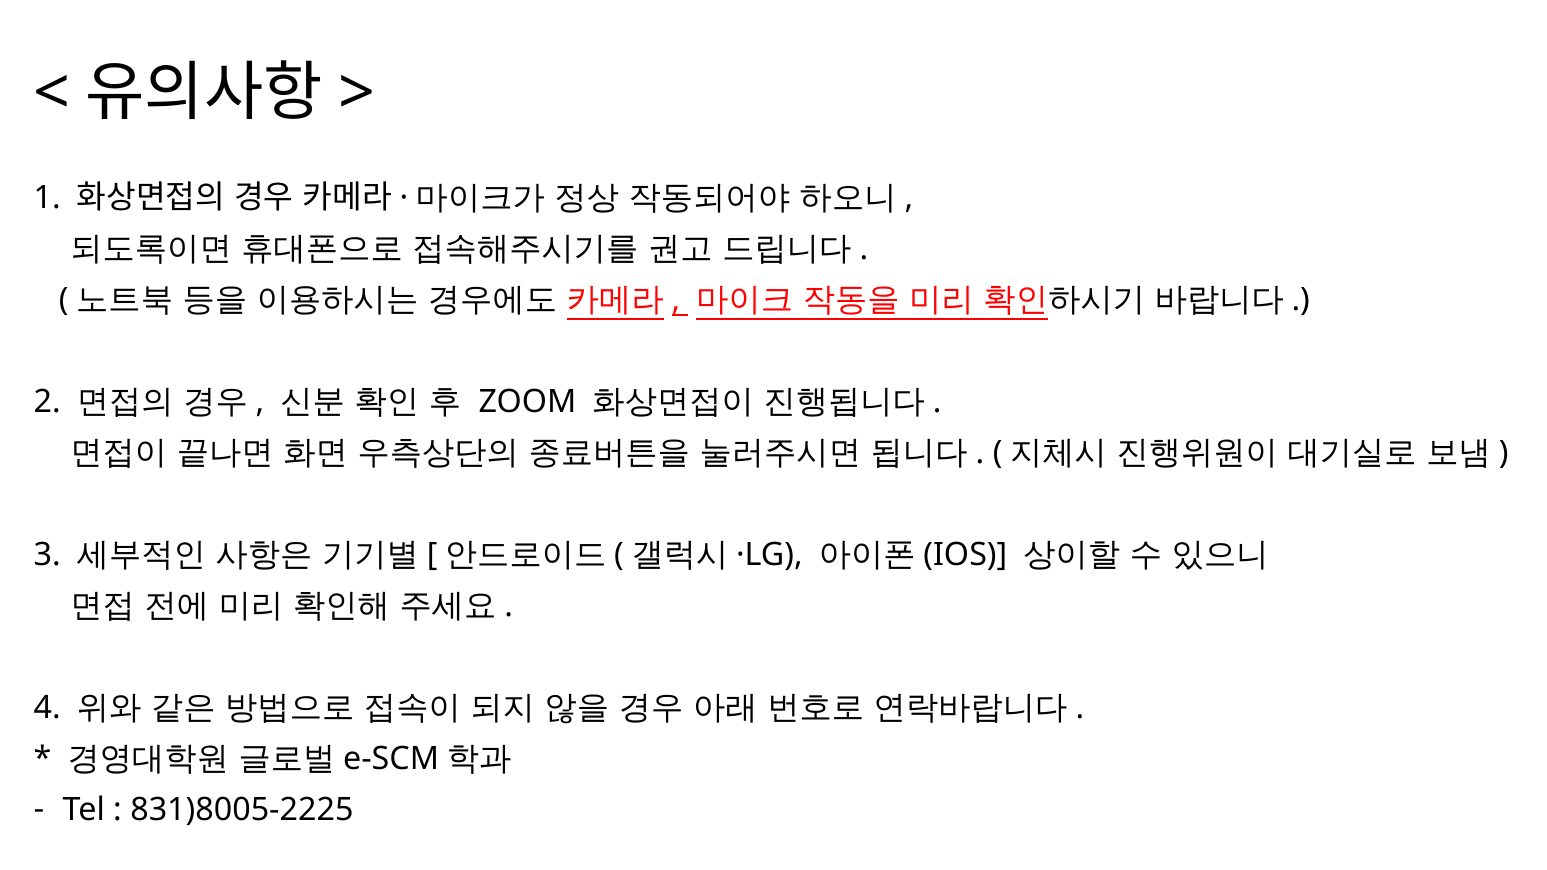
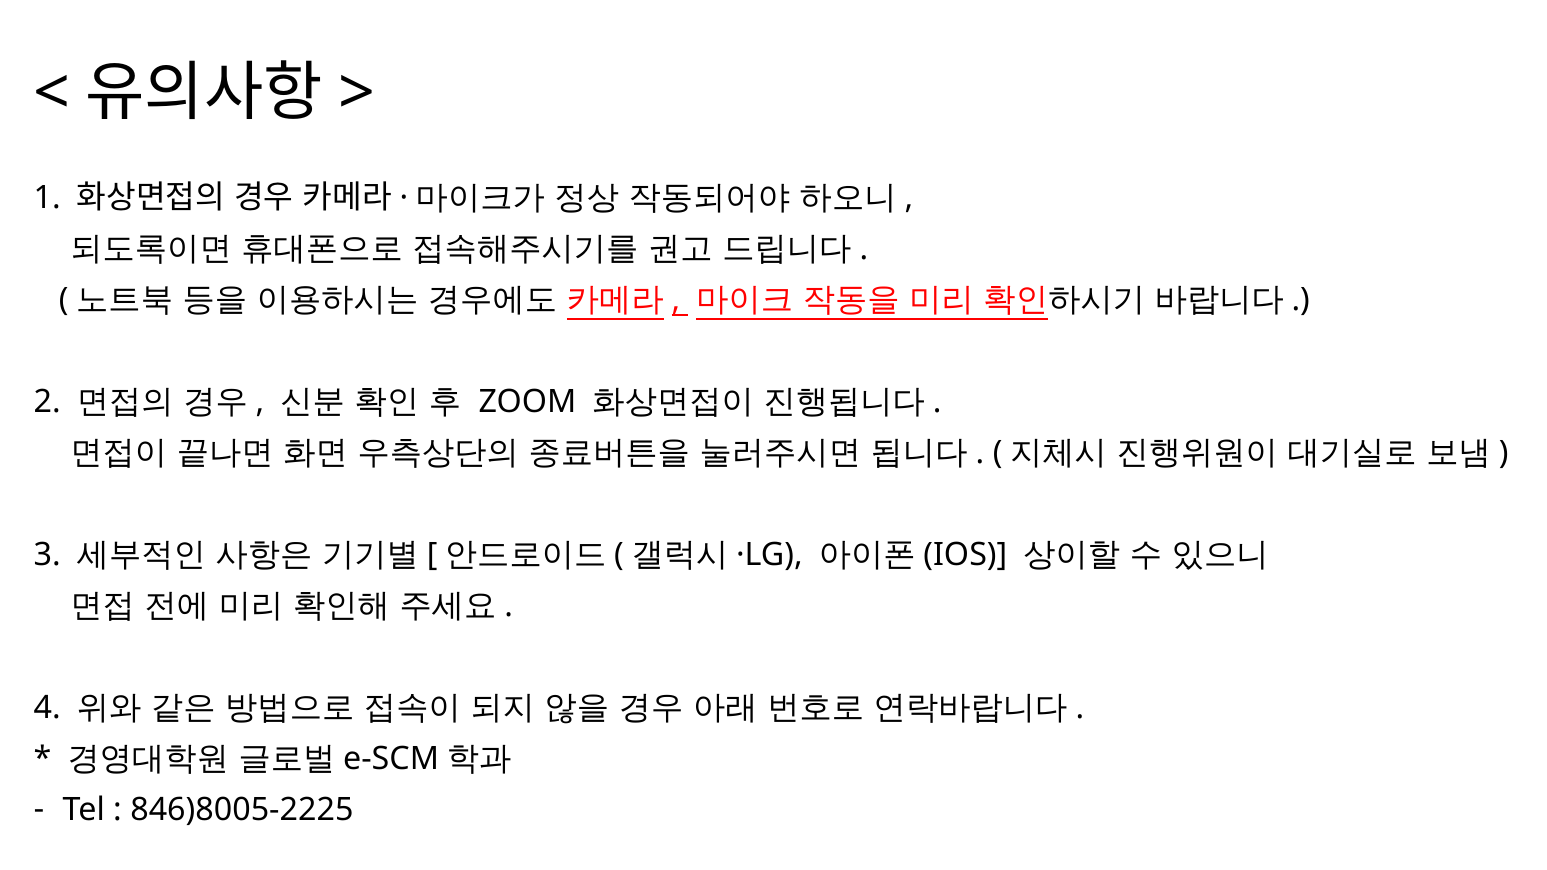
831)8005-2225: 831)8005-2225 -> 846)8005-2225 (242, 810)
